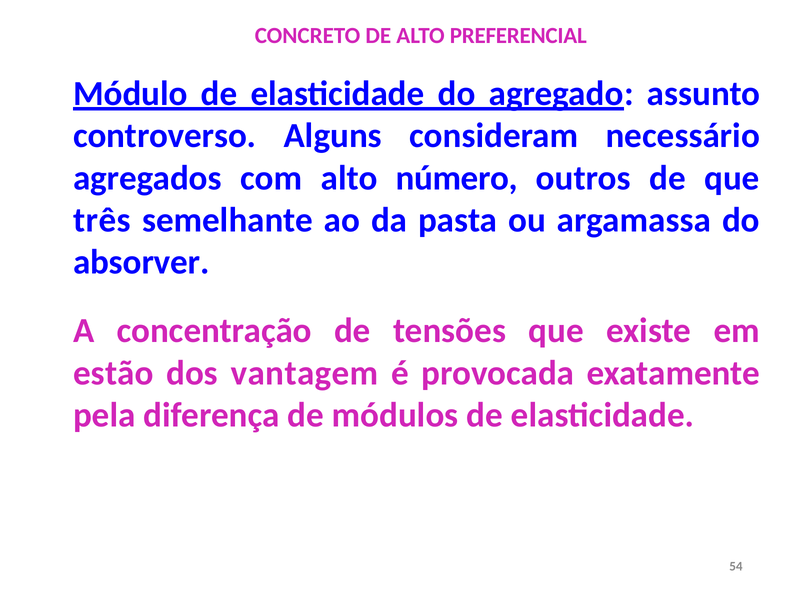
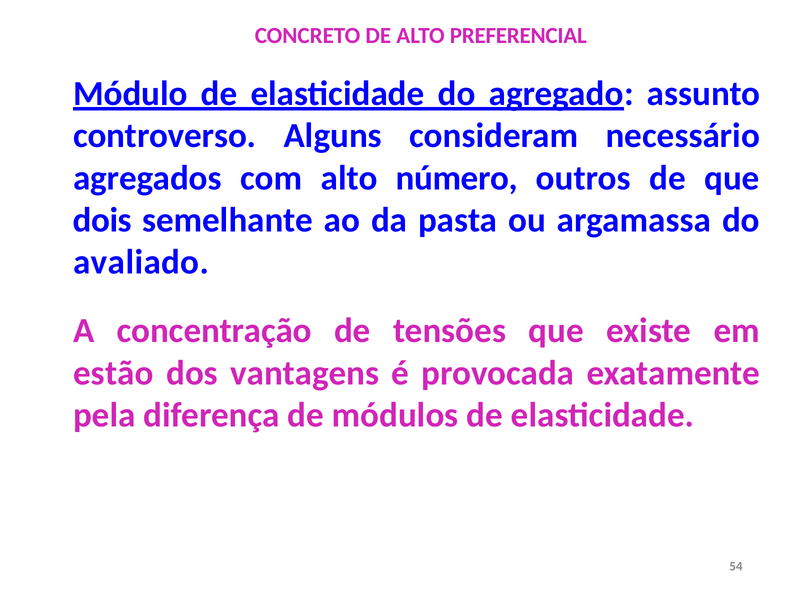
três: três -> dois (102, 220)
absorver: absorver -> avaliado (141, 262)
vantagem: vantagem -> vantagens (305, 373)
